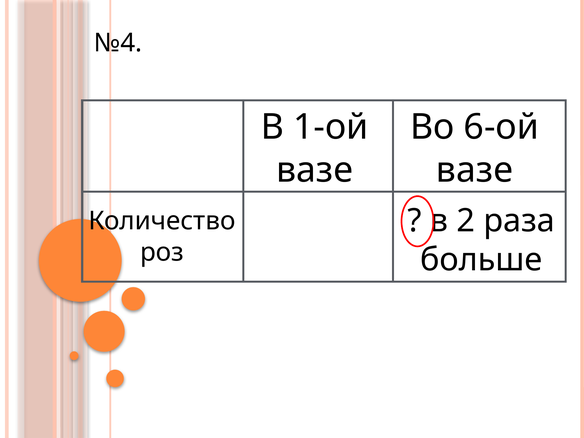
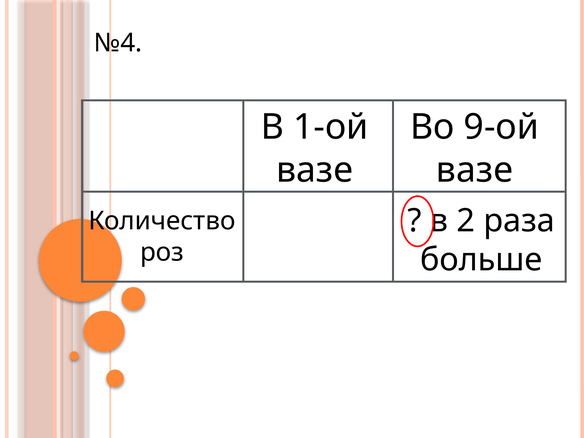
6-ой: 6-ой -> 9-ой (501, 127)
